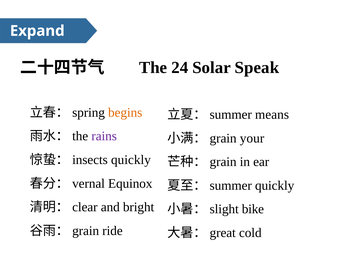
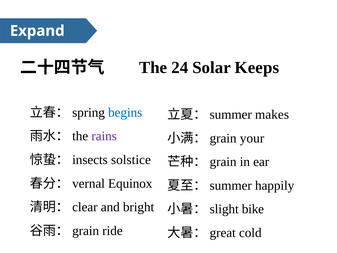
Speak: Speak -> Keeps (257, 68)
begins colour: orange -> blue (125, 112)
means: means -> makes (272, 115)
quickly: quickly -> solstice (131, 160)
quickly: quickly -> happily (275, 185)
